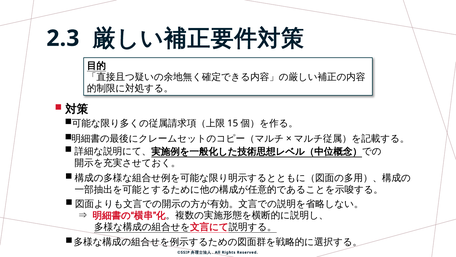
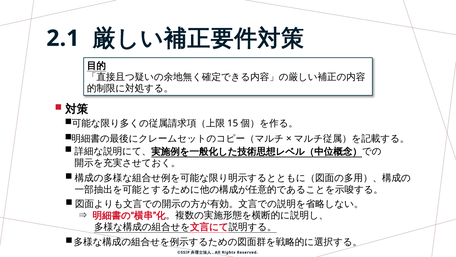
2.3: 2.3 -> 2.1 (63, 38)
